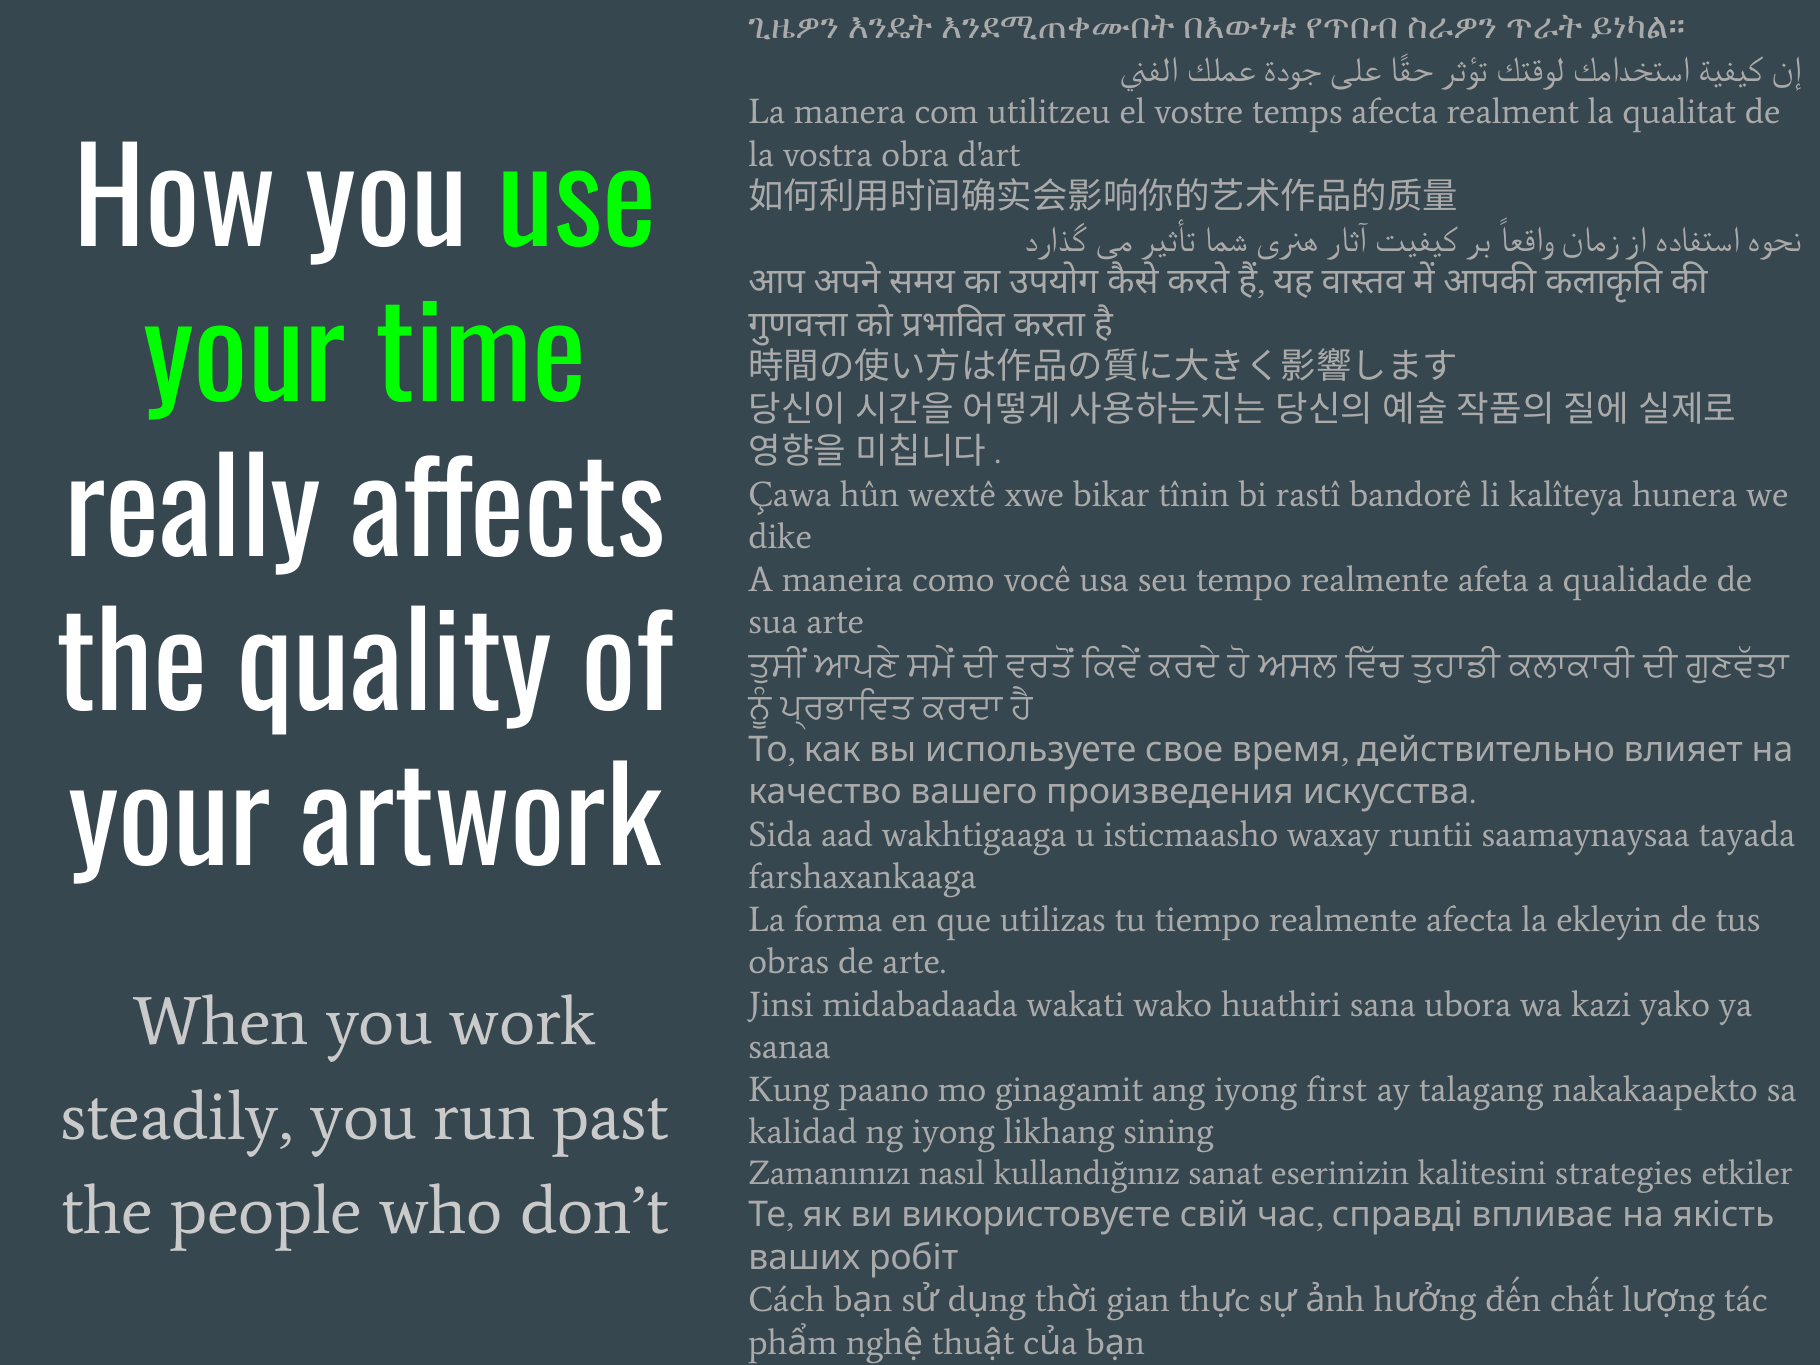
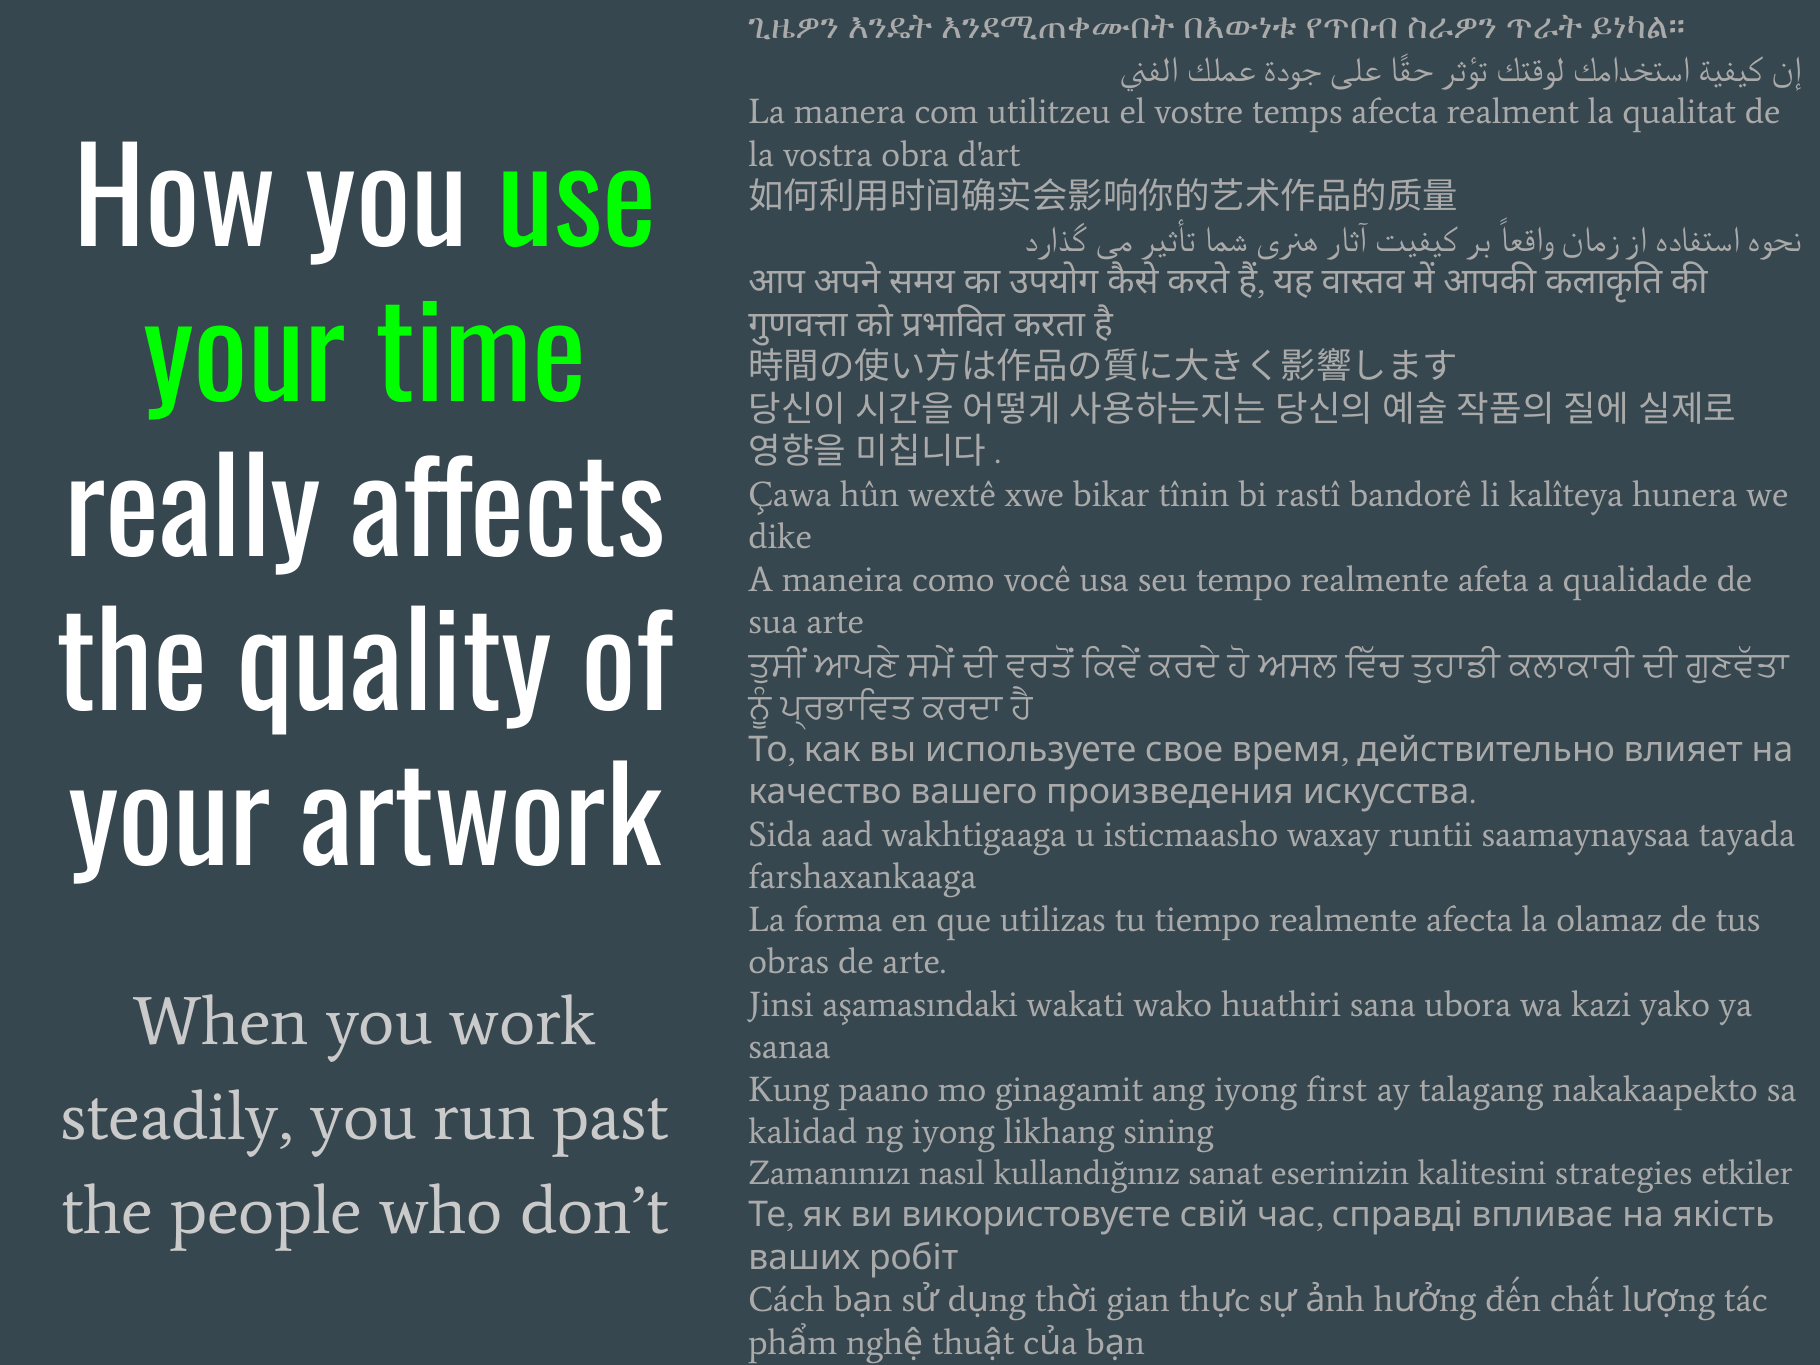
ekleyin: ekleyin -> olamaz (1609, 919)
midabadaada: midabadaada -> aşamasındaki (920, 1004)
